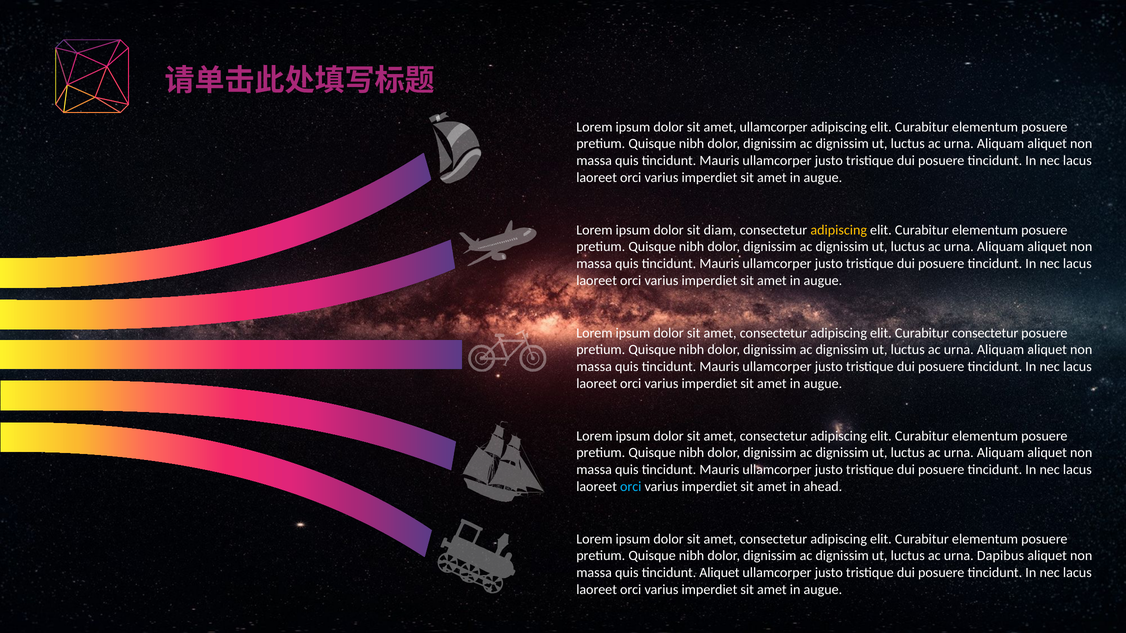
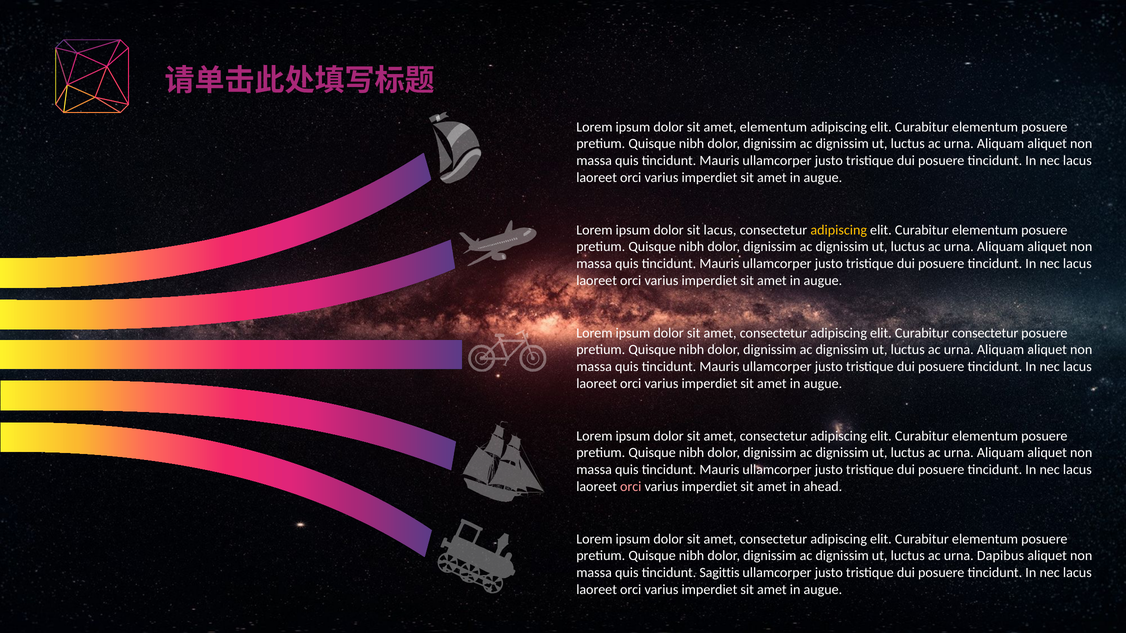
amet ullamcorper: ullamcorper -> elementum (773, 127)
sit diam: diam -> lacus (720, 230)
orci colour: light blue -> pink (631, 487)
tincidunt Aliquet: Aliquet -> Sagittis (719, 573)
